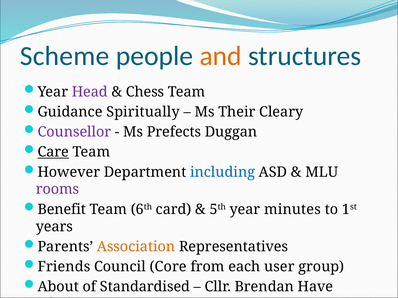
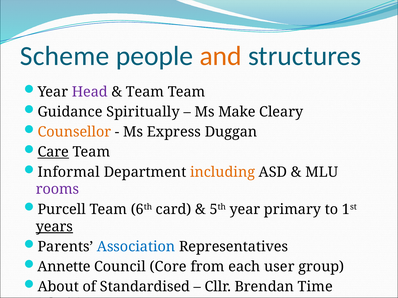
Chess: Chess -> Team (145, 92)
Their: Their -> Make (237, 112)
Counsellor colour: purple -> orange (74, 132)
Prefects: Prefects -> Express (174, 132)
However: However -> Informal (69, 172)
including colour: blue -> orange (223, 172)
Benefit: Benefit -> Purcell (62, 210)
minutes: minutes -> primary (292, 210)
years underline: none -> present (54, 227)
Association colour: orange -> blue (136, 247)
Friends: Friends -> Annette (64, 267)
Have: Have -> Time (315, 287)
